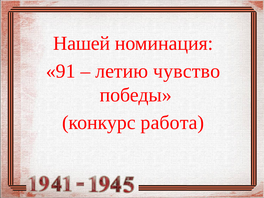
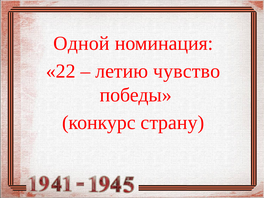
Нашей: Нашей -> Одной (81, 43)
91: 91 -> 22 (61, 71)
работа: работа -> страну (172, 123)
